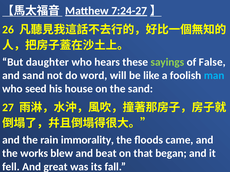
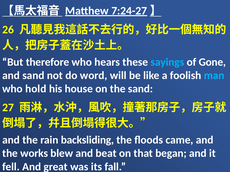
daughter: daughter -> therefore (48, 62)
sayings colour: light green -> light blue (167, 62)
False: False -> Gone (212, 62)
seed: seed -> hold (36, 89)
immorality: immorality -> backsliding (87, 140)
